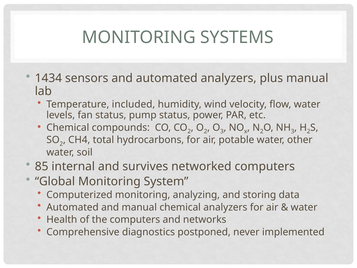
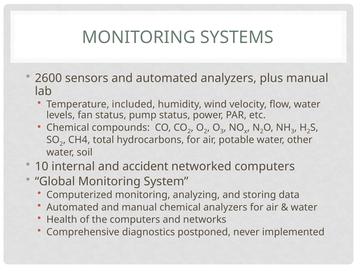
1434: 1434 -> 2600 (48, 78)
85: 85 -> 10 (42, 166)
survives: survives -> accident (145, 166)
